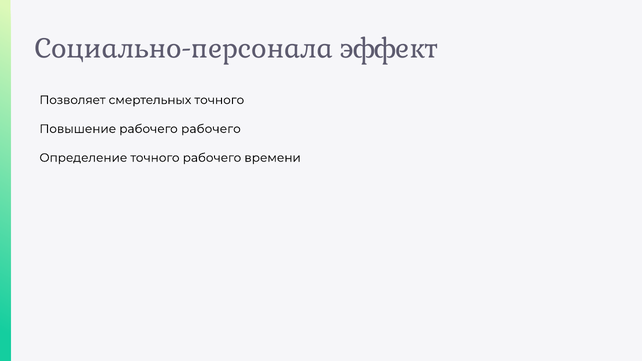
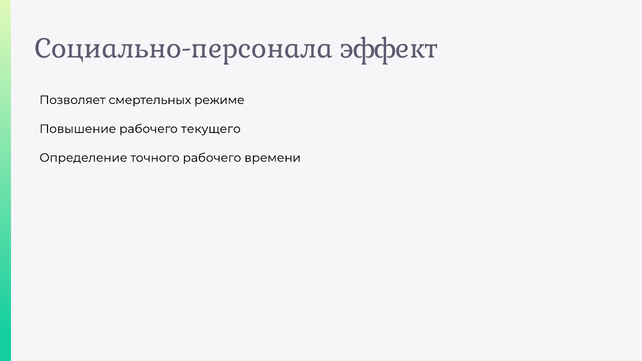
смертельных точного: точного -> режиме (219, 100)
рабочего рабочего: рабочего -> текущего (211, 129)
